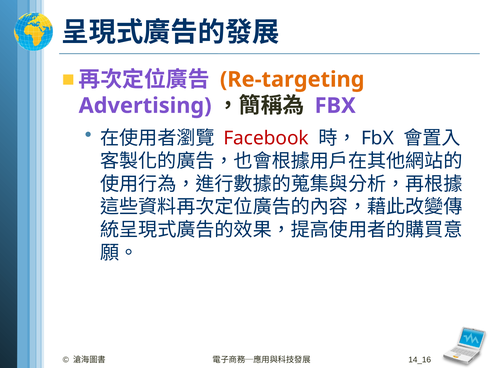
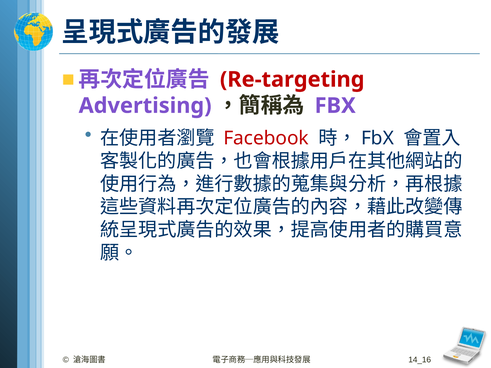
Re-targeting colour: orange -> red (292, 80)
